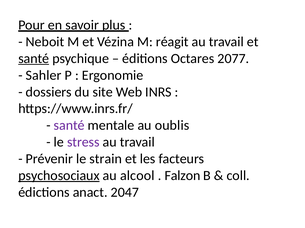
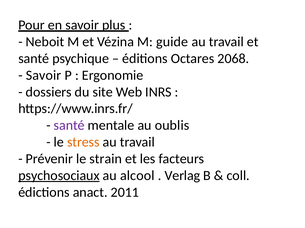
réagit: réagit -> guide (172, 42)
santé underline: present -> none (34, 59)
2077: 2077 -> 2068 (233, 59)
Sahler: Sahler -> Savoir (44, 75)
stress colour: purple -> orange (83, 143)
Falzon: Falzon -> Verlag (182, 176)
2047: 2047 -> 2011 (125, 193)
